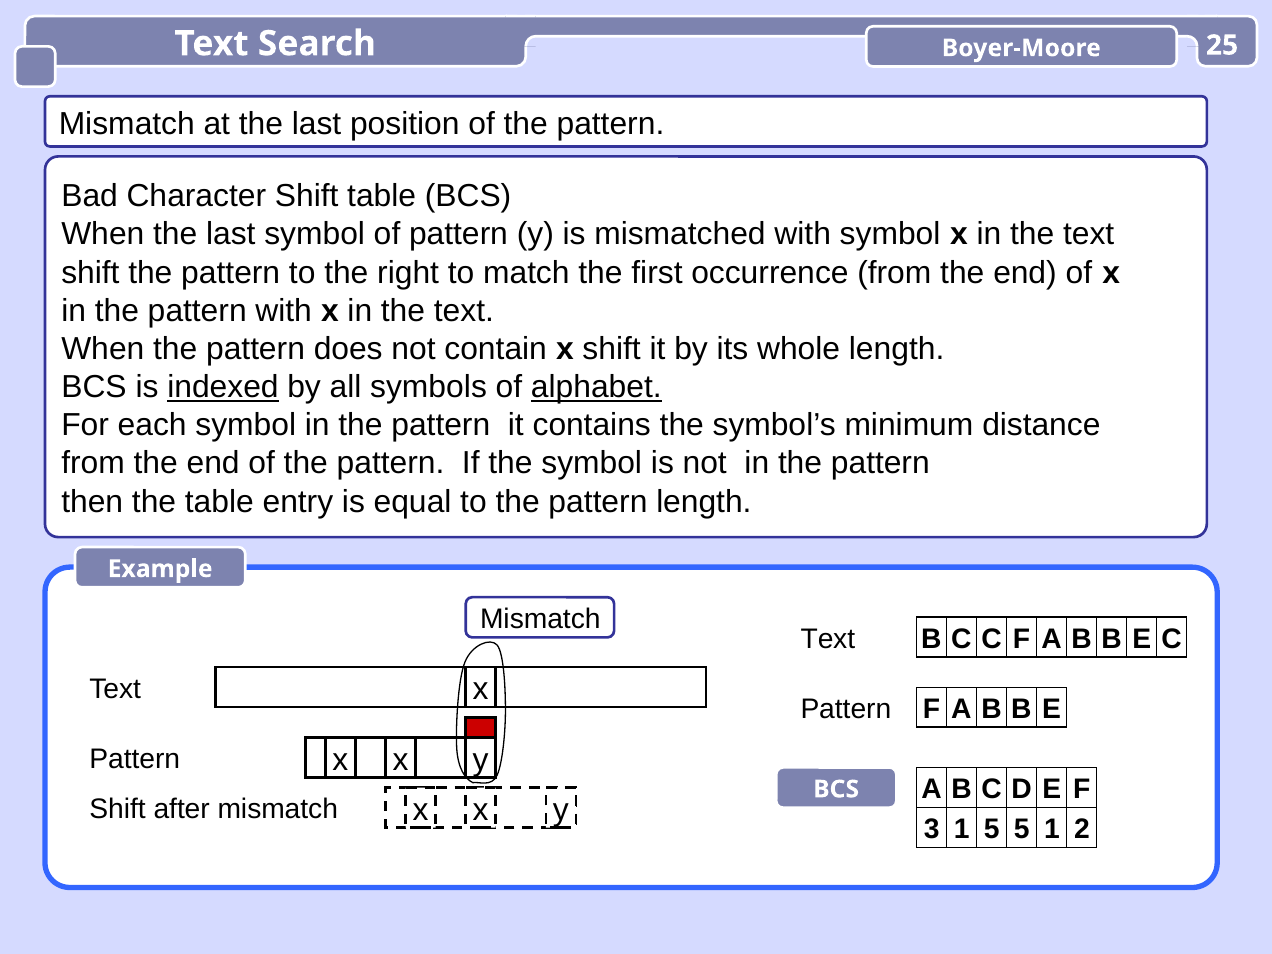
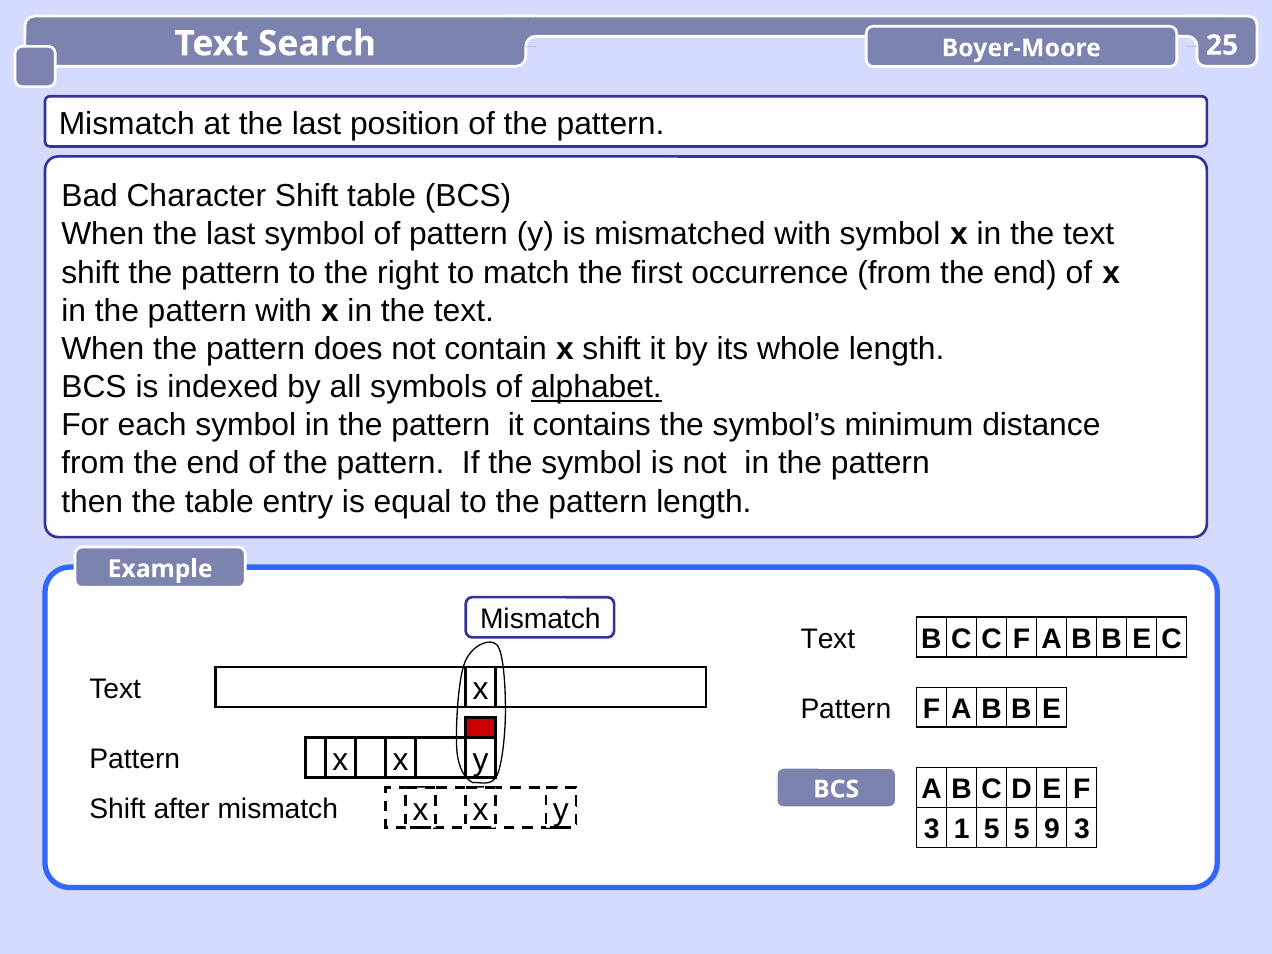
indexed underline: present -> none (223, 387)
3 1: 1 -> 9 (1052, 830)
1 2: 2 -> 3 (1082, 830)
